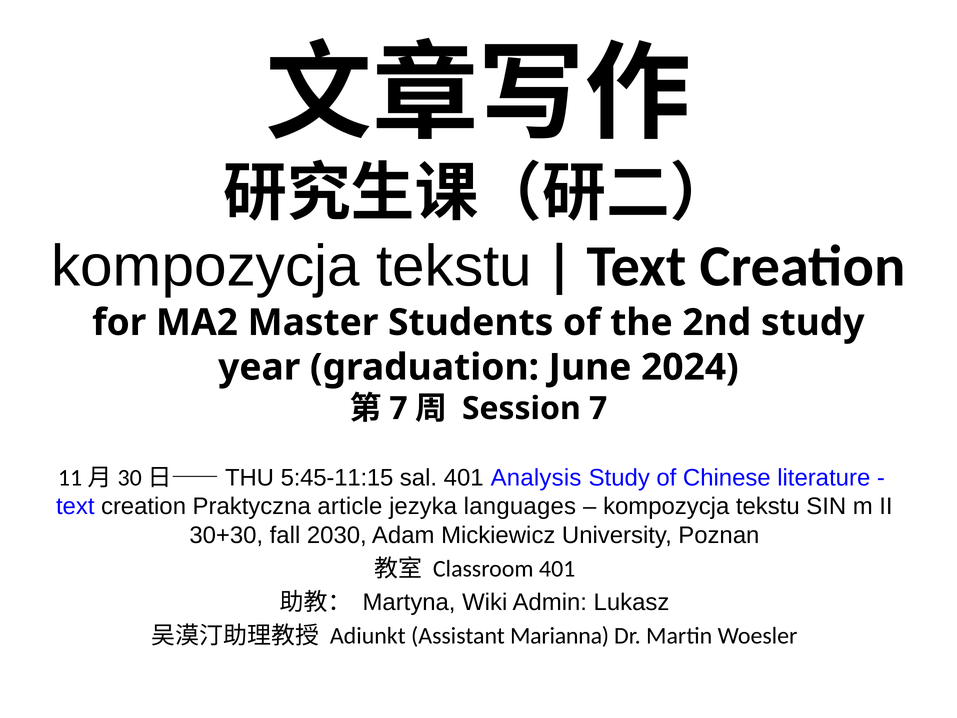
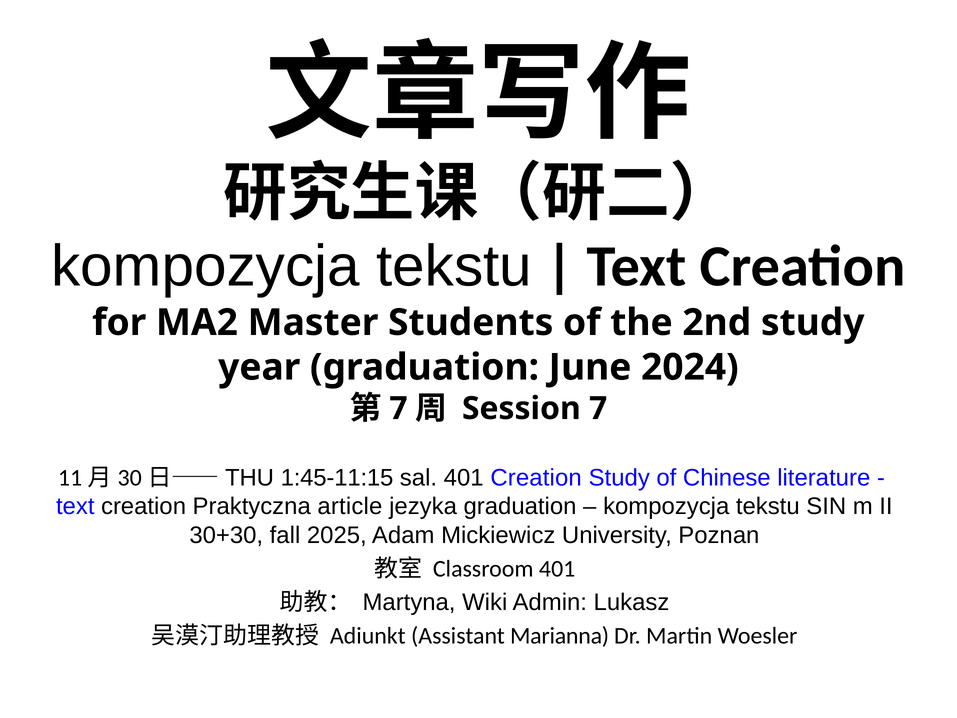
5:45-11:15: 5:45-11:15 -> 1:45-11:15 (337, 478)
401 Analysis: Analysis -> Creation (536, 478)
jezyka languages: languages -> graduation (520, 506)
2030: 2030 -> 2025 (337, 535)
